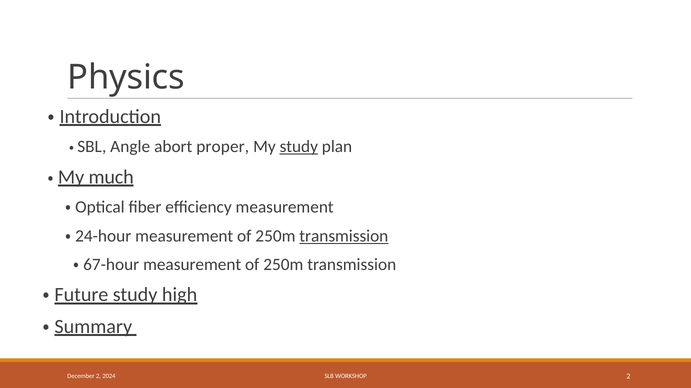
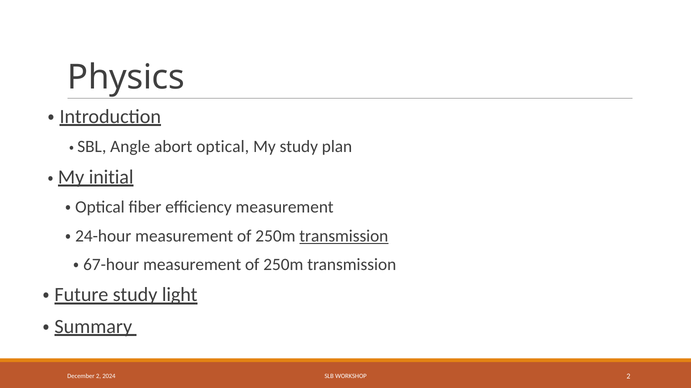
proper: proper -> optical (223, 147)
study underline: present -> none (299, 147)
much: much -> initial (111, 177)
high: high -> light (180, 295)
